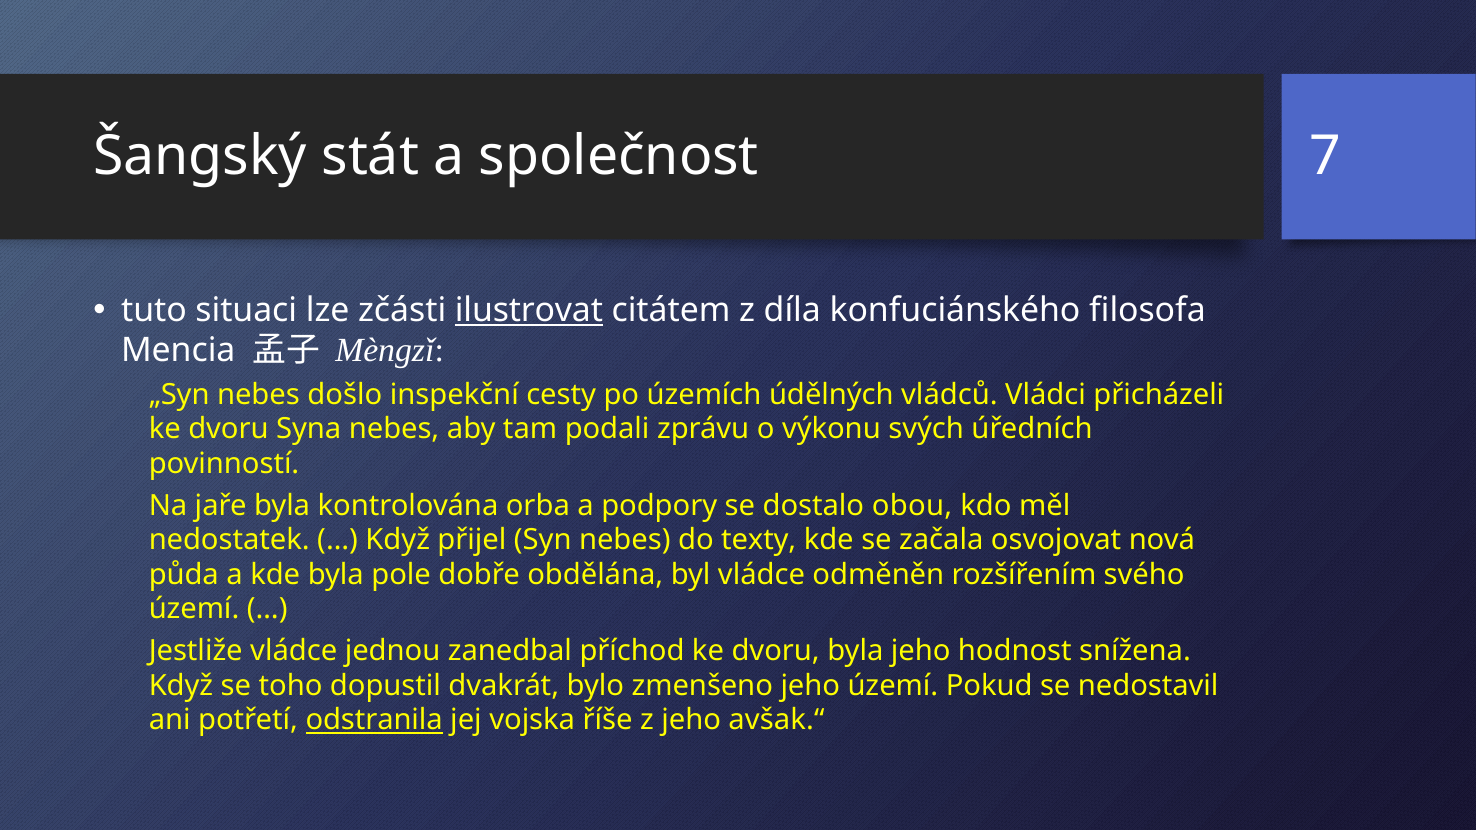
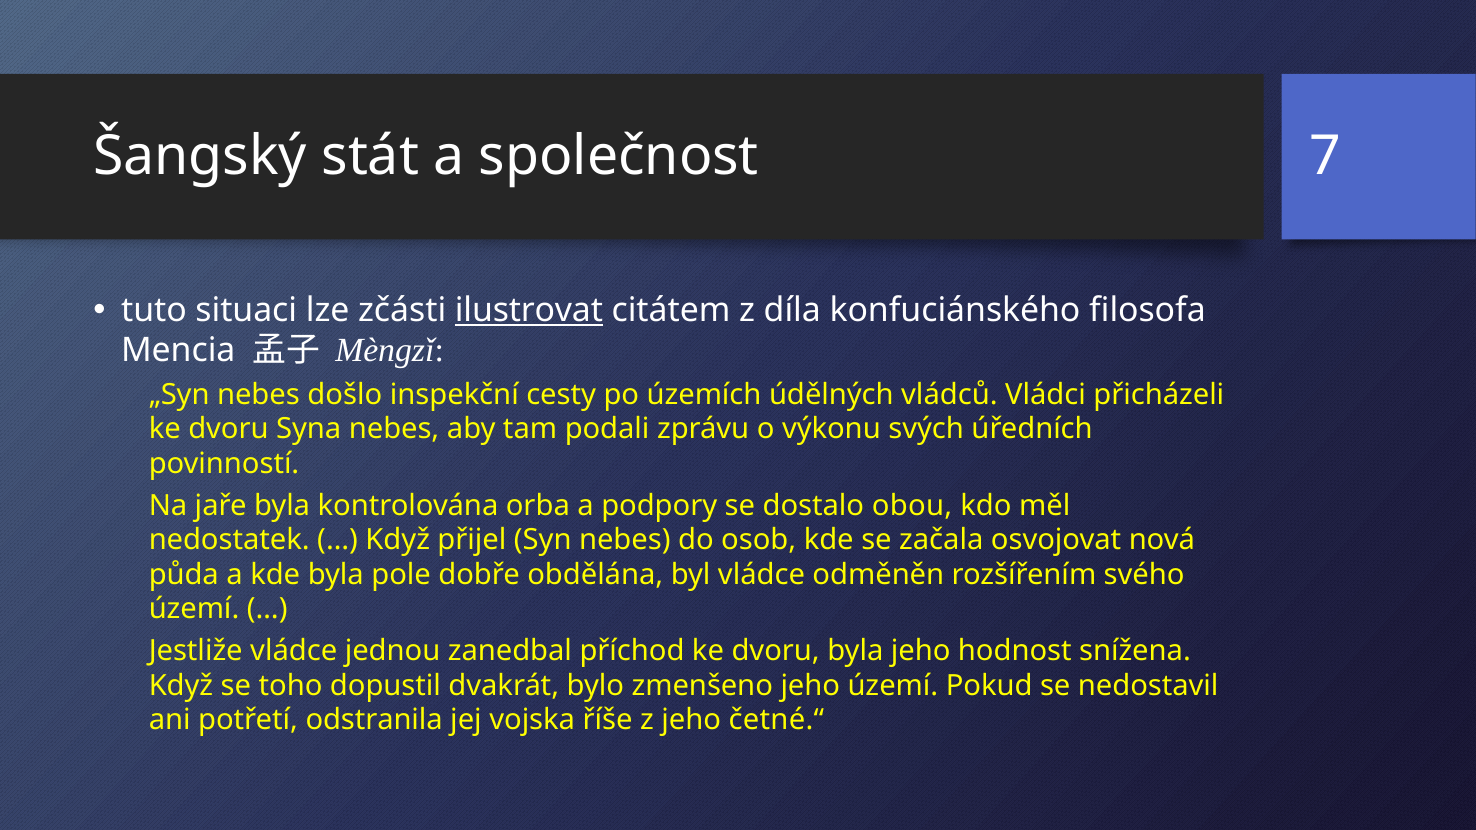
texty: texty -> osob (759, 540)
odstranila underline: present -> none (374, 720)
avšak.“: avšak.“ -> četné.“ (776, 720)
